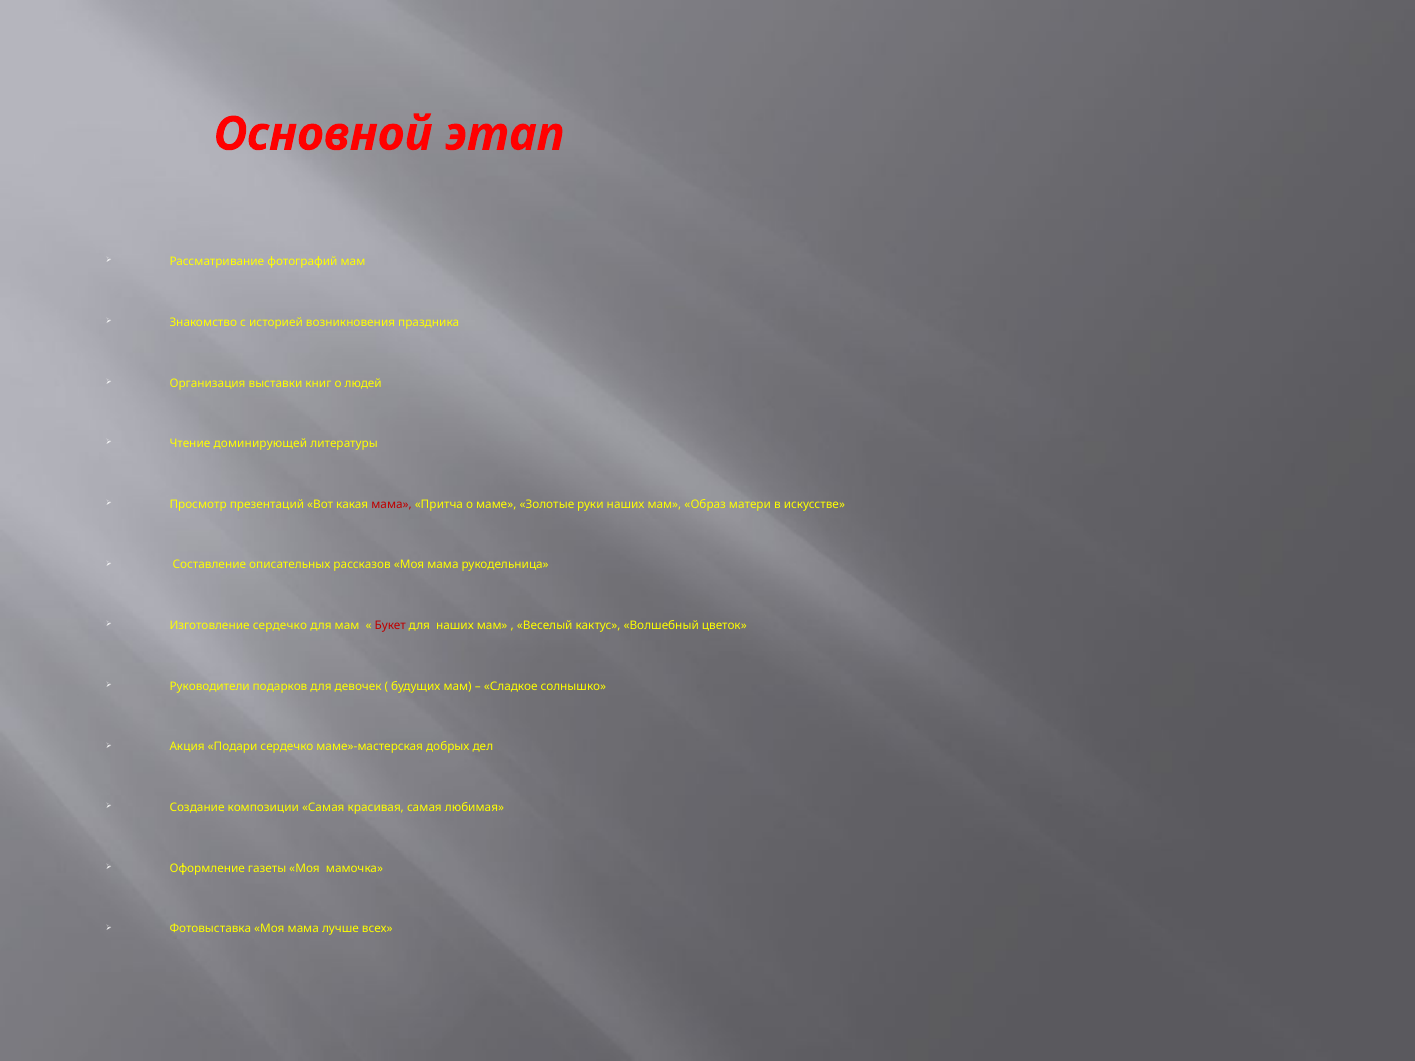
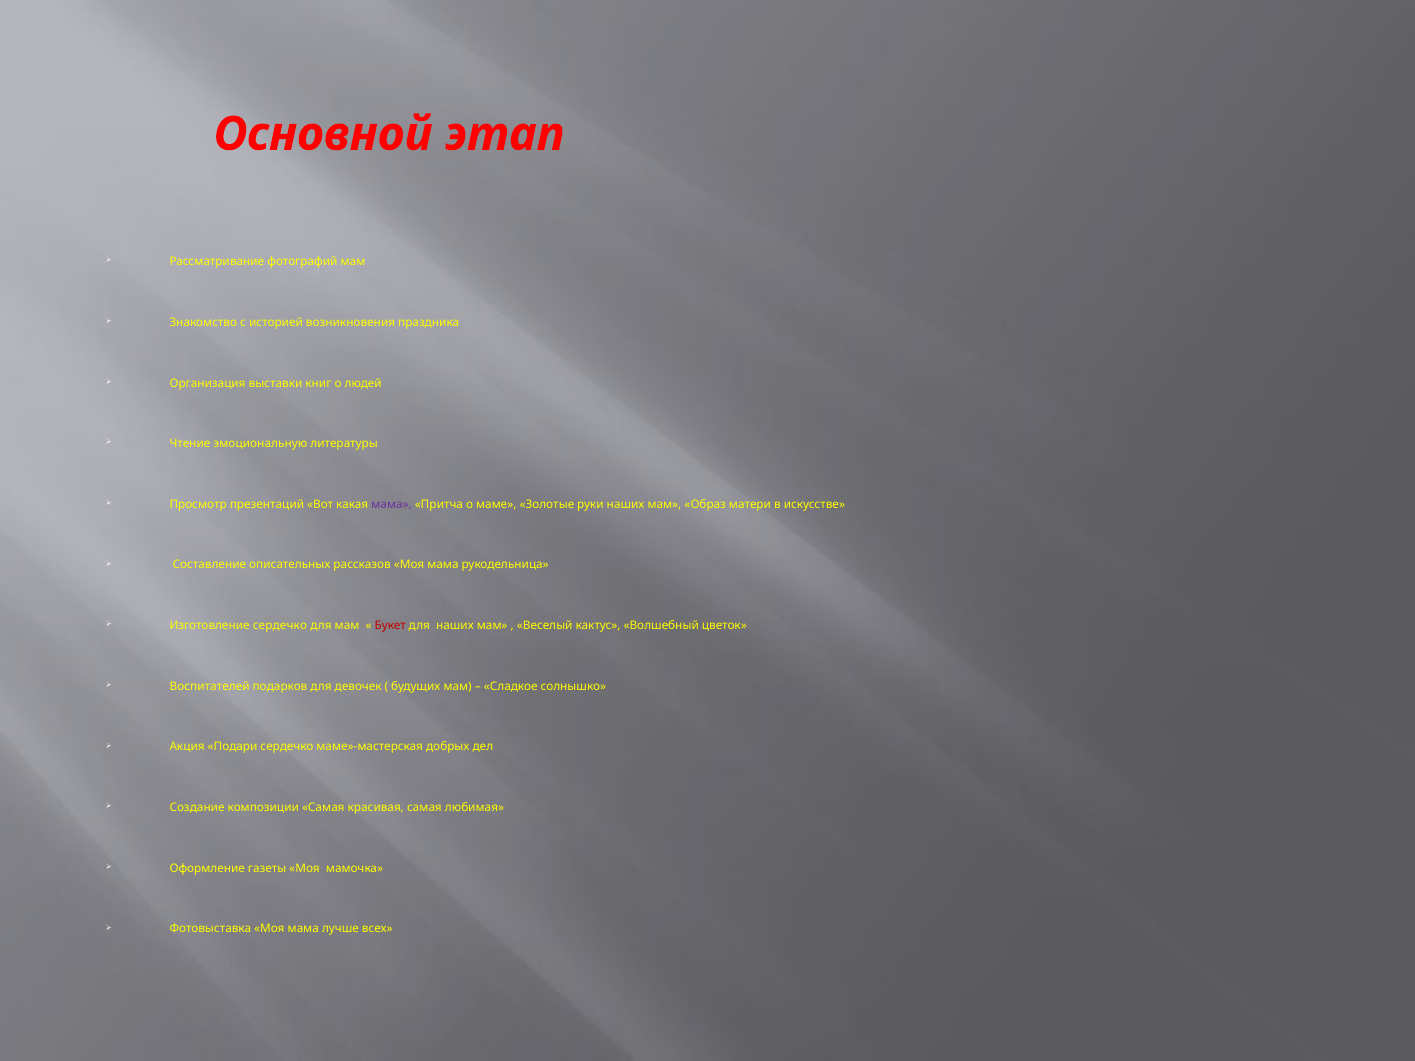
доминирующей: доминирующей -> эмоциональную (260, 444)
мама colour: red -> purple (392, 505)
Руководители: Руководители -> Воспитателей (210, 687)
